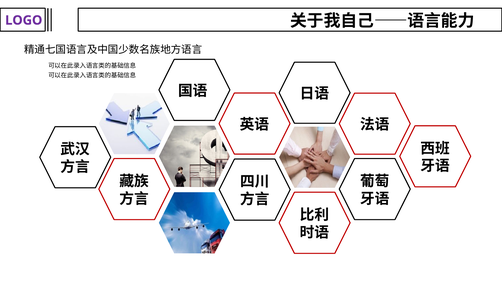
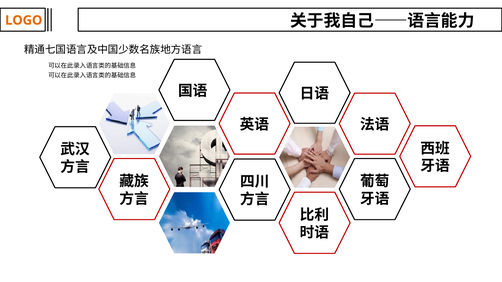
LOGO colour: purple -> orange (24, 20)
